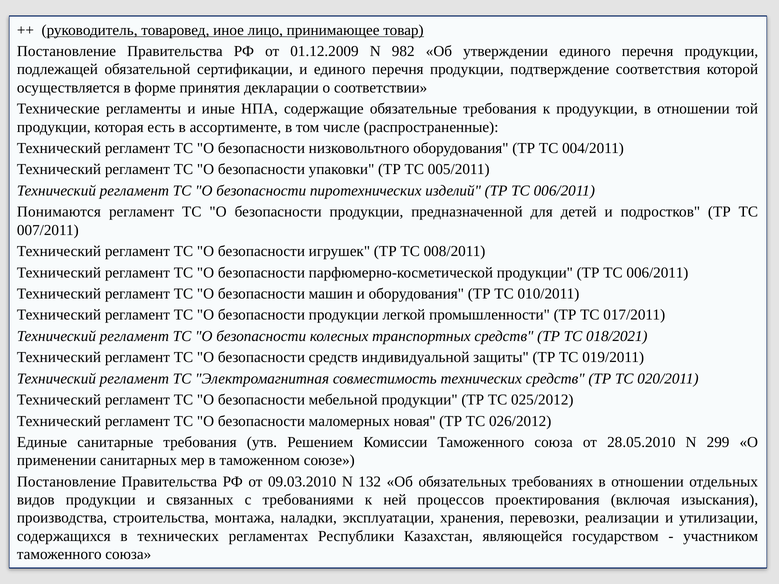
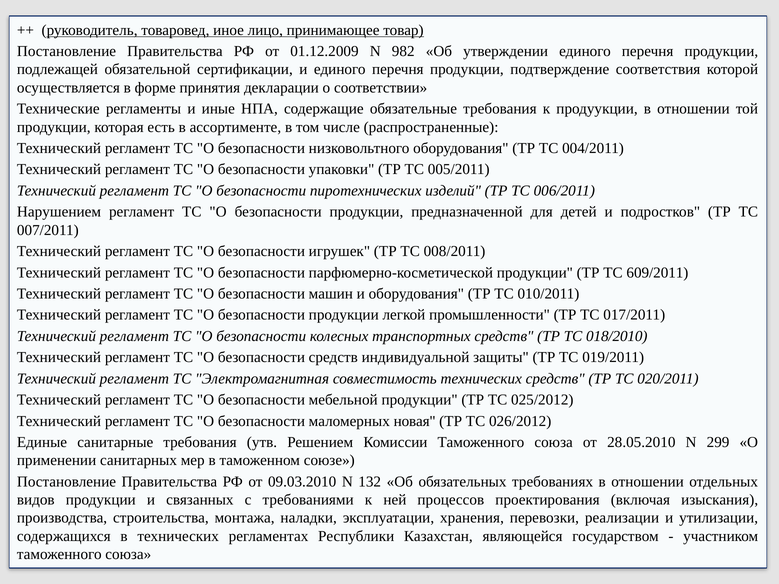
Понимаются: Понимаются -> Нарушением (59, 212)
продукции ТР ТС 006/2011: 006/2011 -> 609/2011 (657, 273)
018/2021: 018/2021 -> 018/2010 (617, 336)
